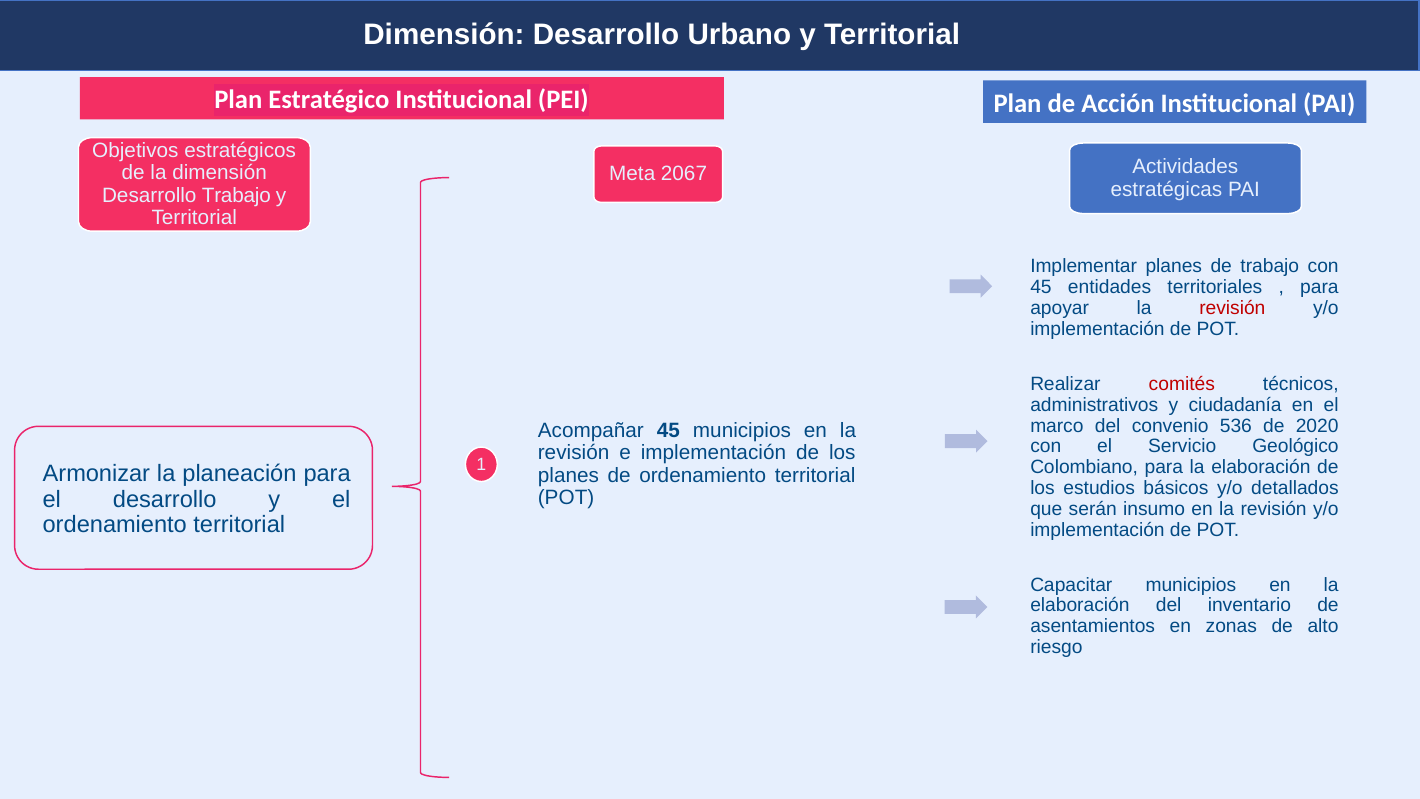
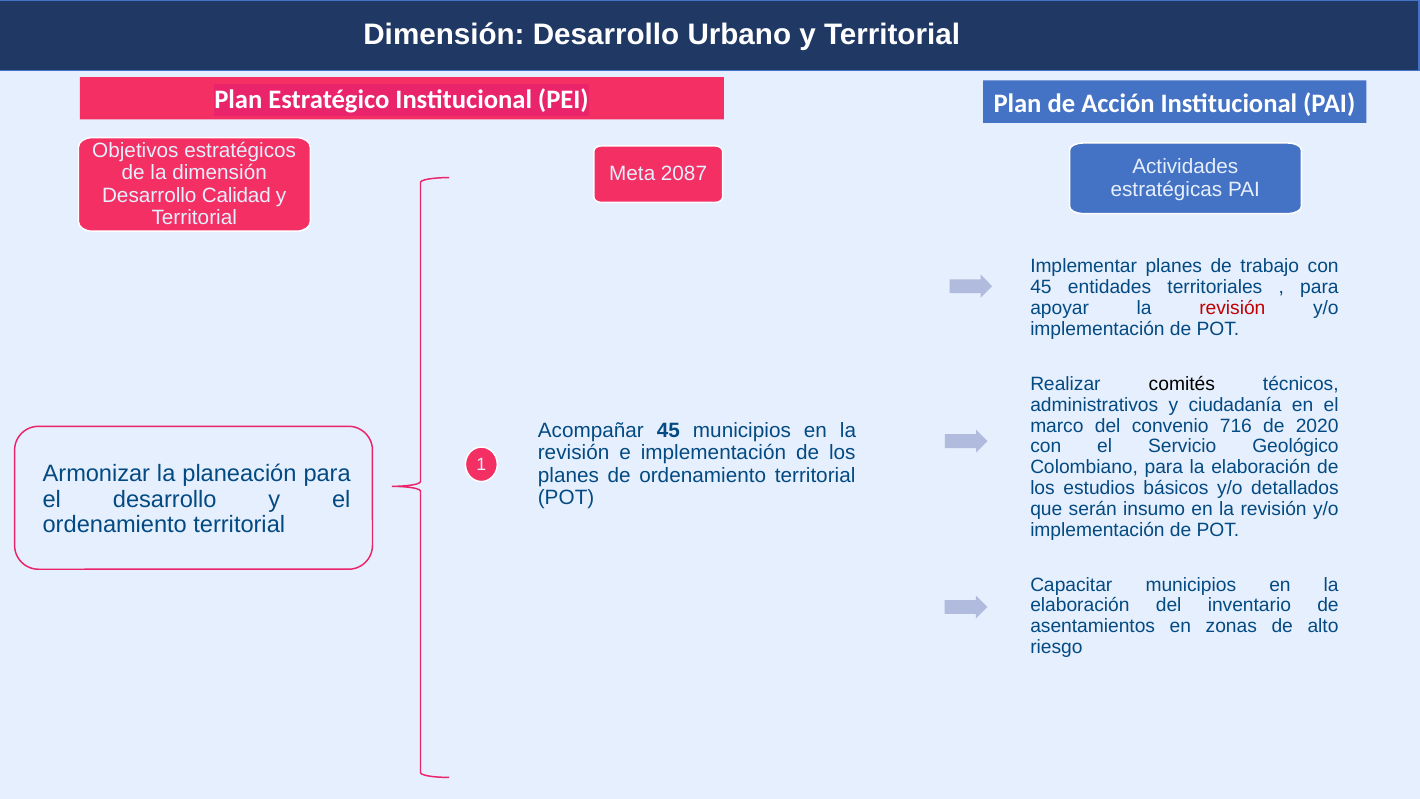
2067: 2067 -> 2087 (684, 174)
Desarrollo Trabajo: Trabajo -> Calidad (236, 195)
comités colour: red -> black (1182, 384)
536: 536 -> 716 (1236, 426)
